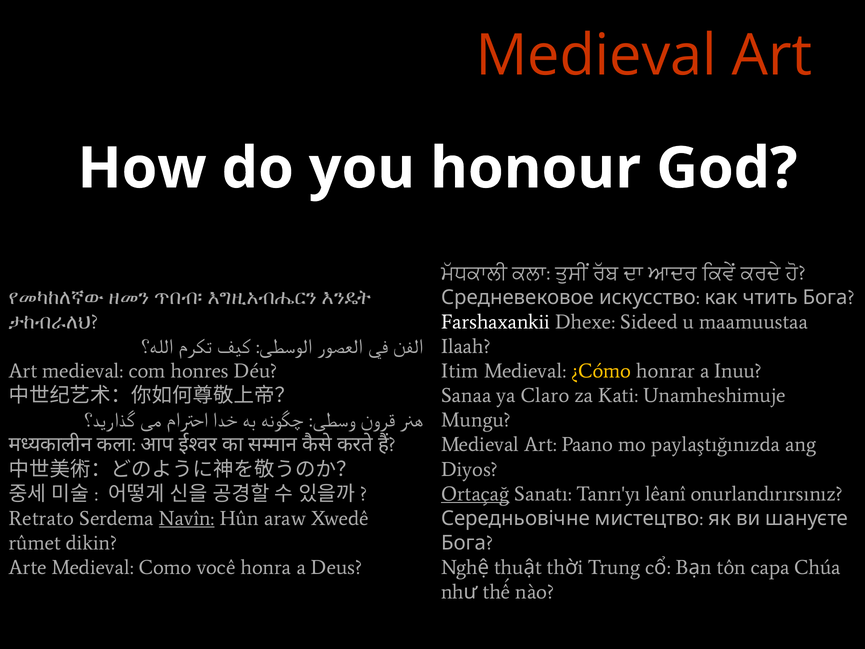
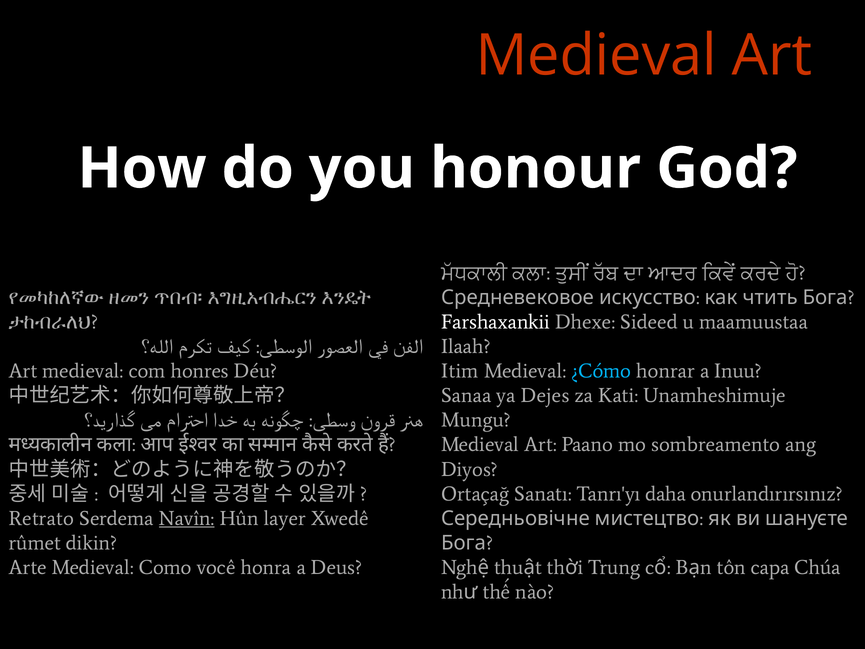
¿Cómo colour: yellow -> light blue (601, 371)
Claro: Claro -> Dejes (545, 396)
paylaştığınızda: paylaştığınızda -> sombreamento (716, 445)
Ortaçağ underline: present -> none (475, 494)
lêanî: lêanî -> daha (666, 494)
araw: araw -> layer (285, 518)
